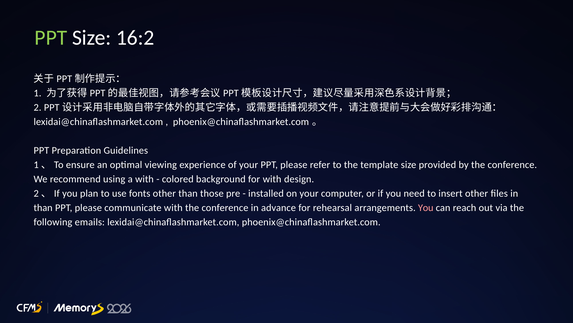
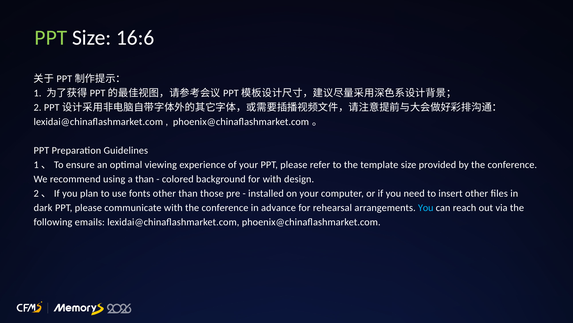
16:2: 16:2 -> 16:6 (135, 38)
a with: with -> than (145, 179)
than: than -> dark (43, 207)
You colour: pink -> light blue (426, 207)
